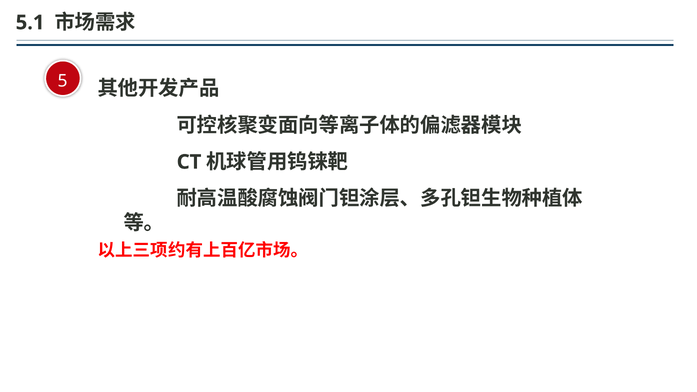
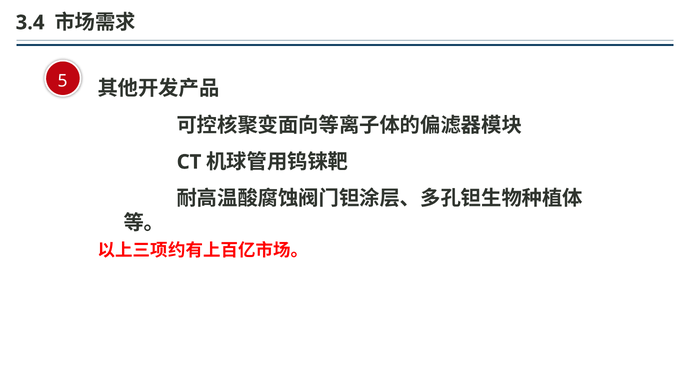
5.1: 5.1 -> 3.4 (30, 23)
